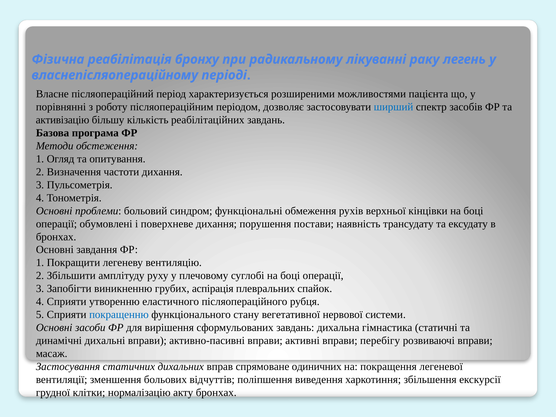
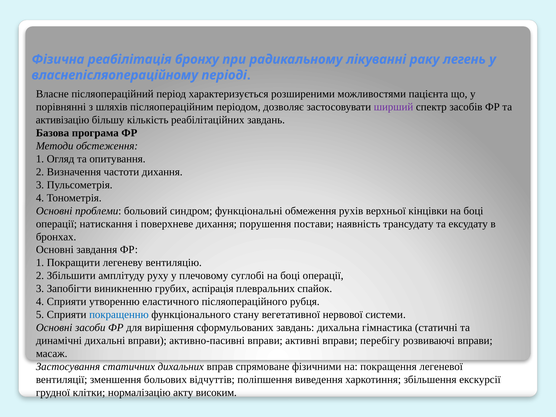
роботу: роботу -> шляхів (112, 107)
ширший colour: blue -> purple (393, 107)
обумовлені: обумовлені -> натискання (106, 224)
одиничних: одиничних -> фізичними (317, 367)
акту бронхах: бронхах -> високим (216, 393)
